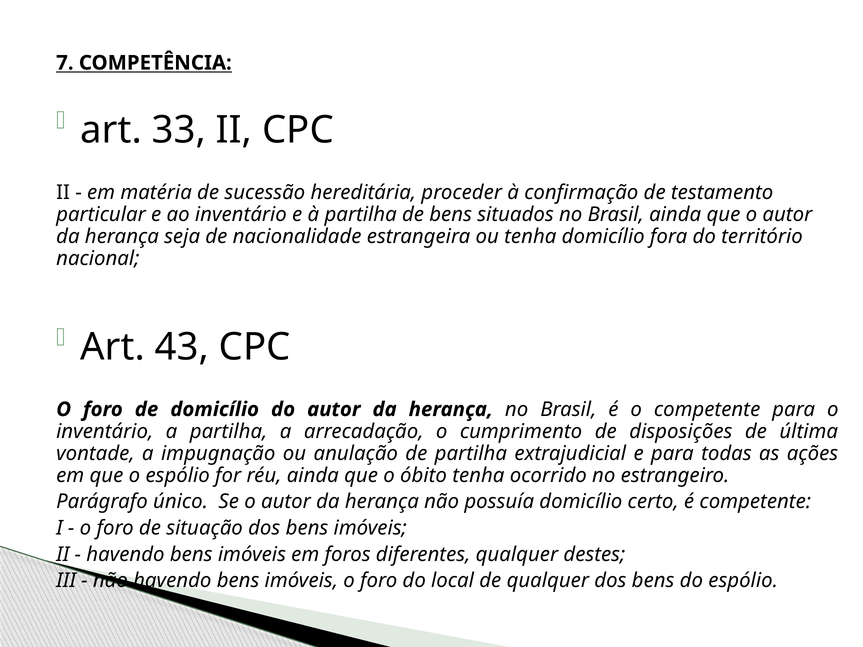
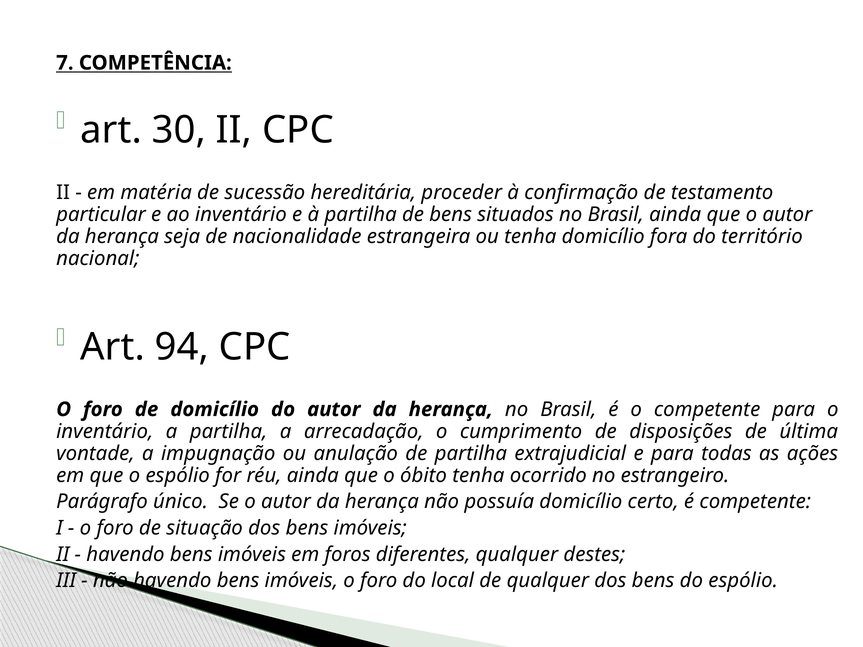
33: 33 -> 30 (179, 130)
43: 43 -> 94 (182, 347)
